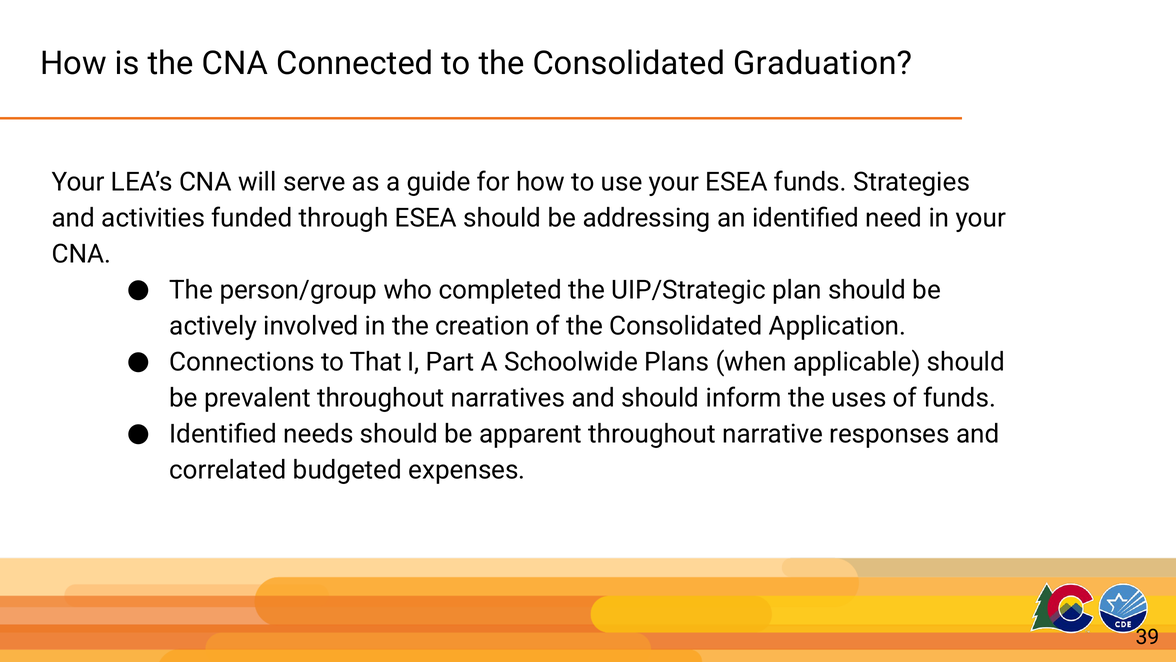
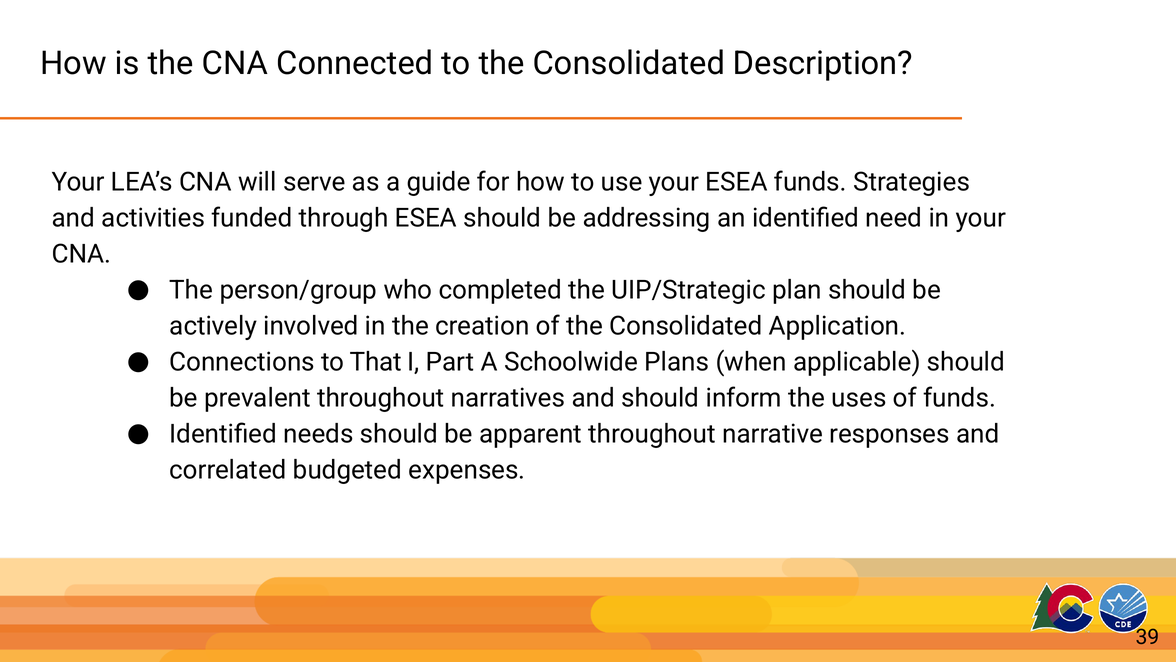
Graduation: Graduation -> Description (823, 63)
